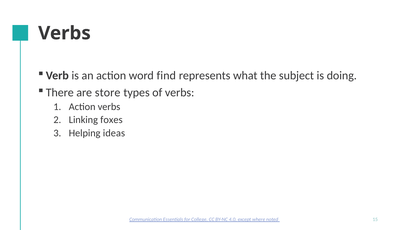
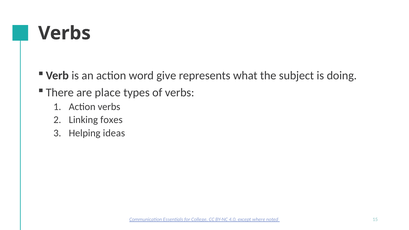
find: find -> give (166, 75)
store: store -> place (108, 93)
